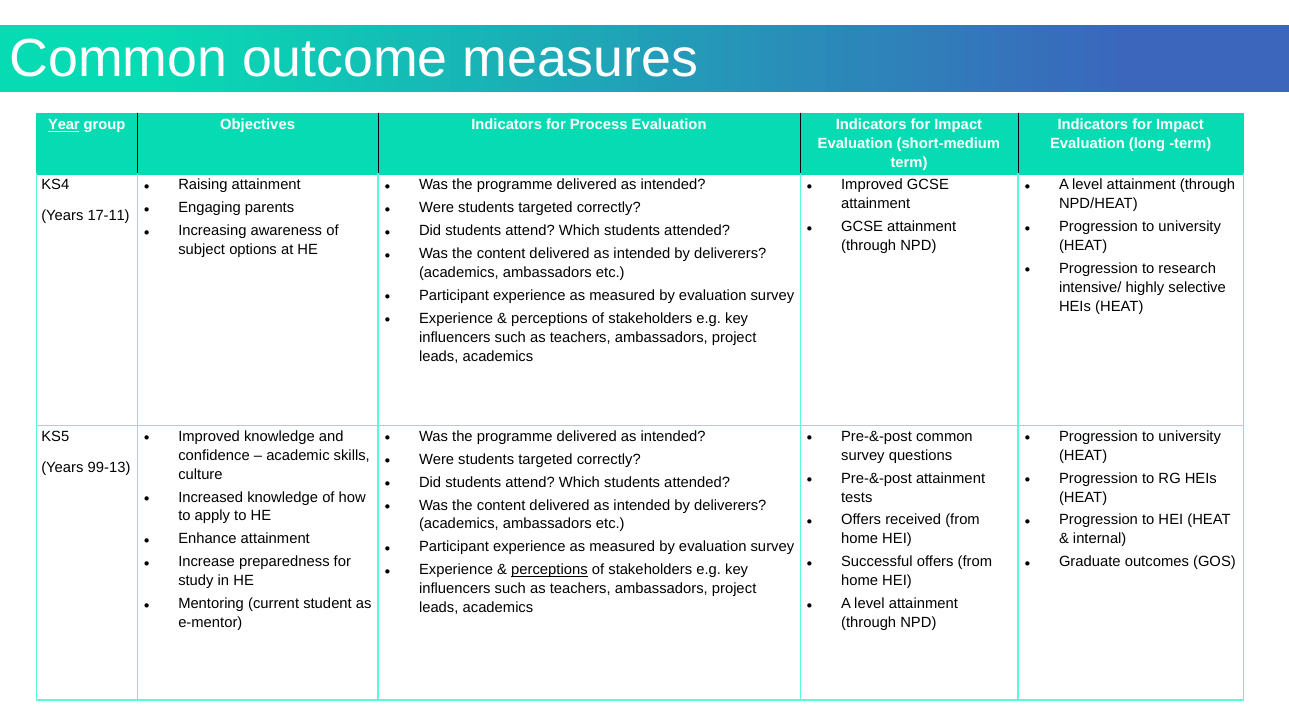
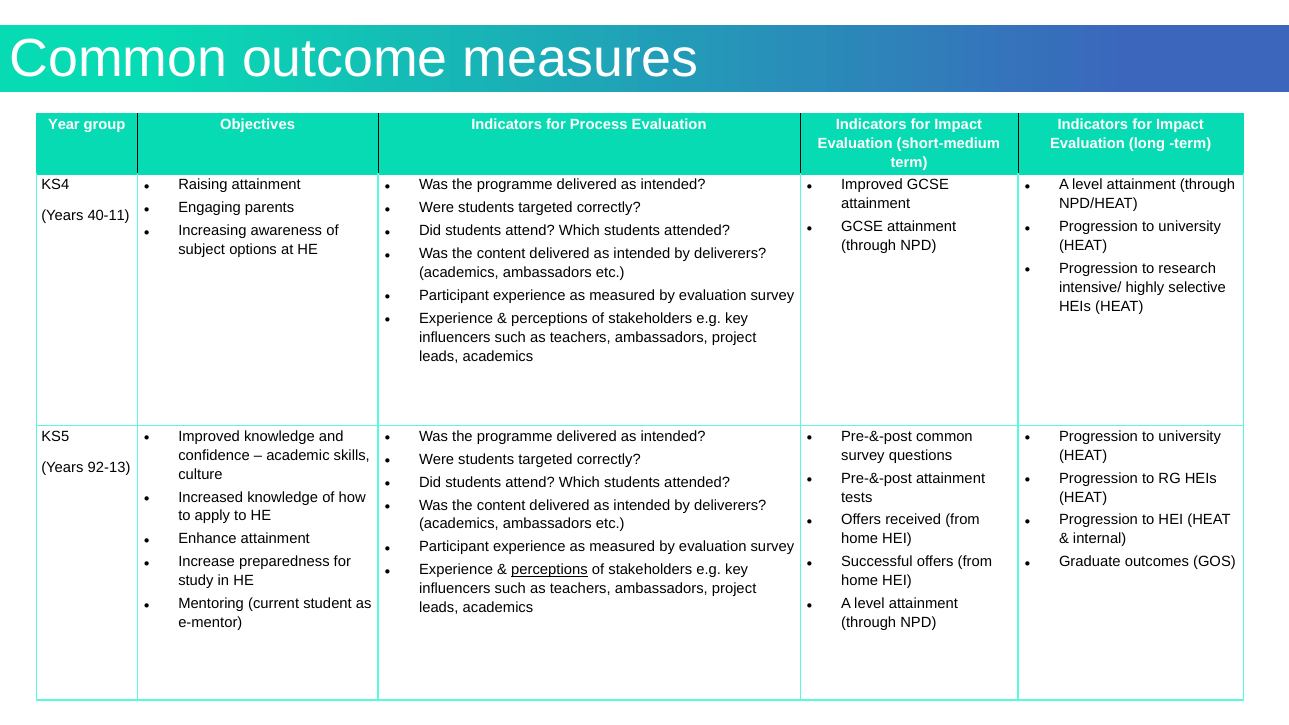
Year underline: present -> none (64, 125)
17-11: 17-11 -> 40-11 (109, 216)
99-13: 99-13 -> 92-13 (109, 467)
